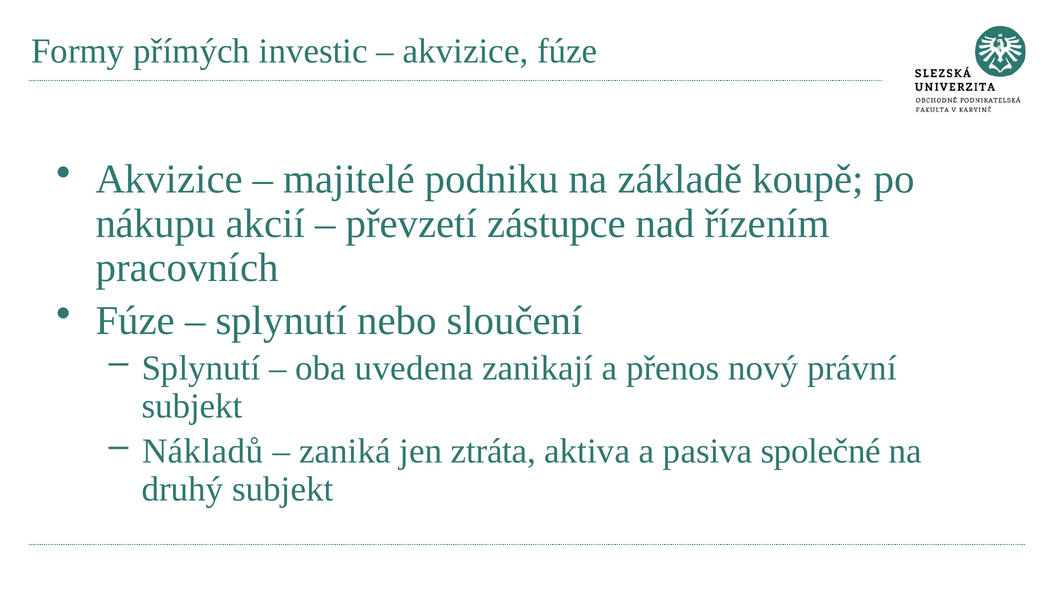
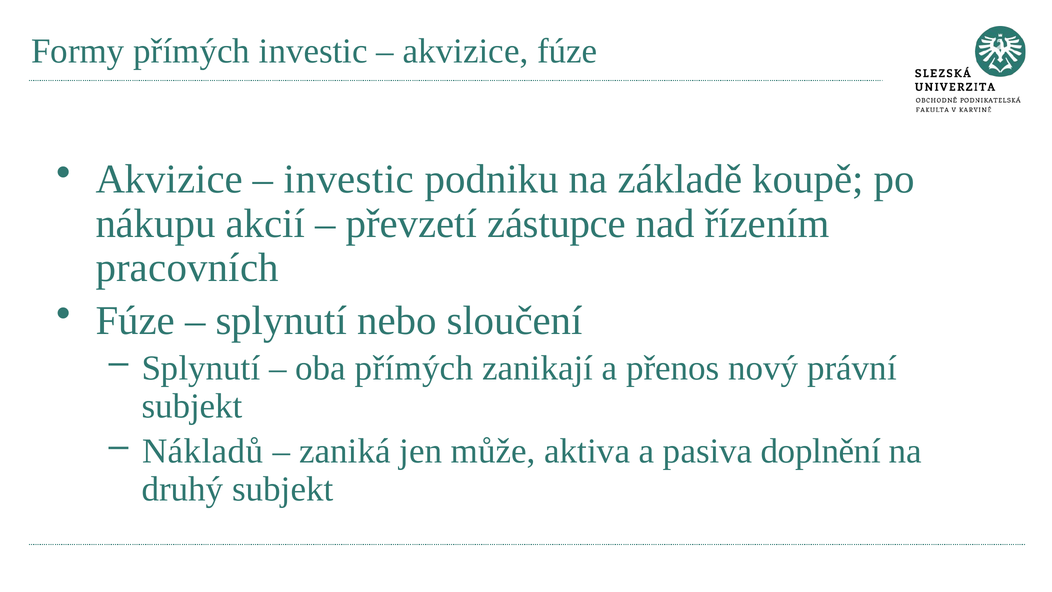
majitelé: majitelé -> investic (349, 179)
oba uvedena: uvedena -> přímých (414, 368)
ztráta: ztráta -> může (493, 451)
společné: společné -> doplnění (821, 451)
